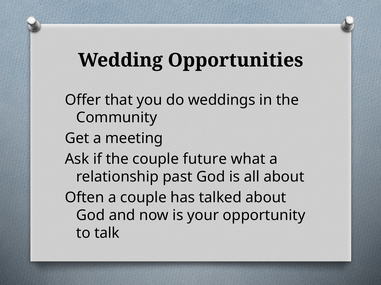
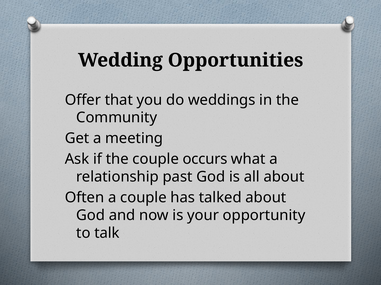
future: future -> occurs (205, 159)
